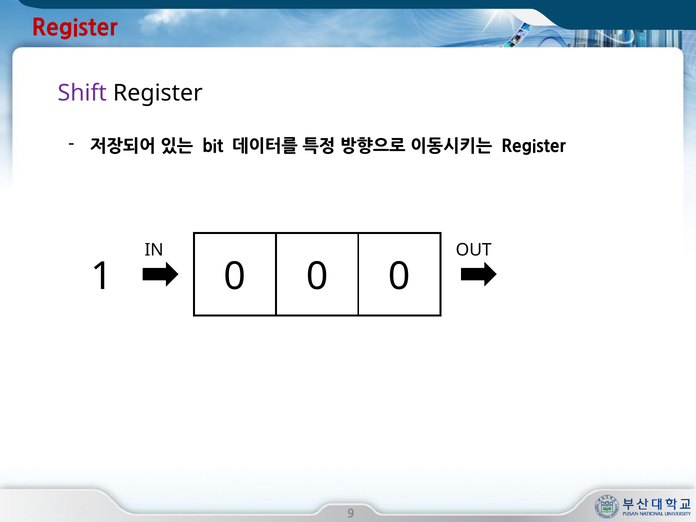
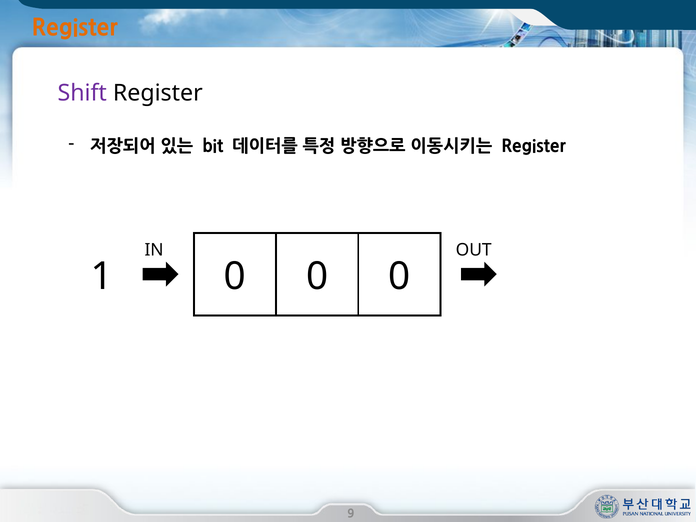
Register colour: red -> orange (75, 28)
